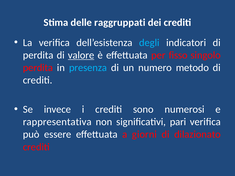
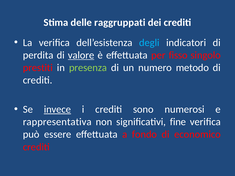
perdita: perdita -> prestiti (38, 68)
presenza colour: light blue -> light green (88, 68)
invece underline: none -> present (57, 109)
pari: pari -> fine (178, 122)
giorni: giorni -> fondo (144, 135)
dilazionato: dilazionato -> economico (198, 135)
